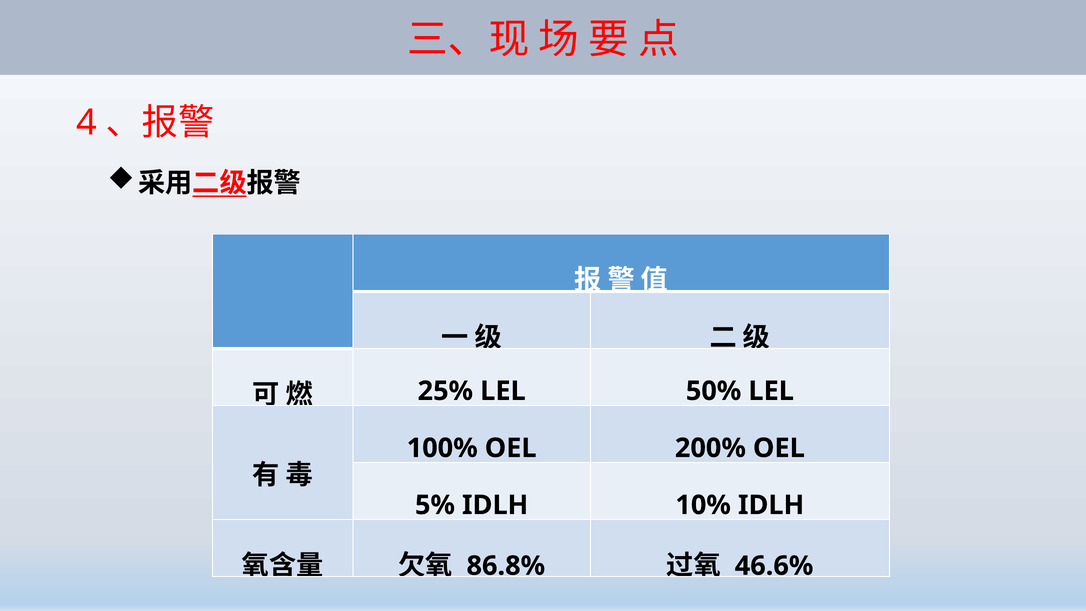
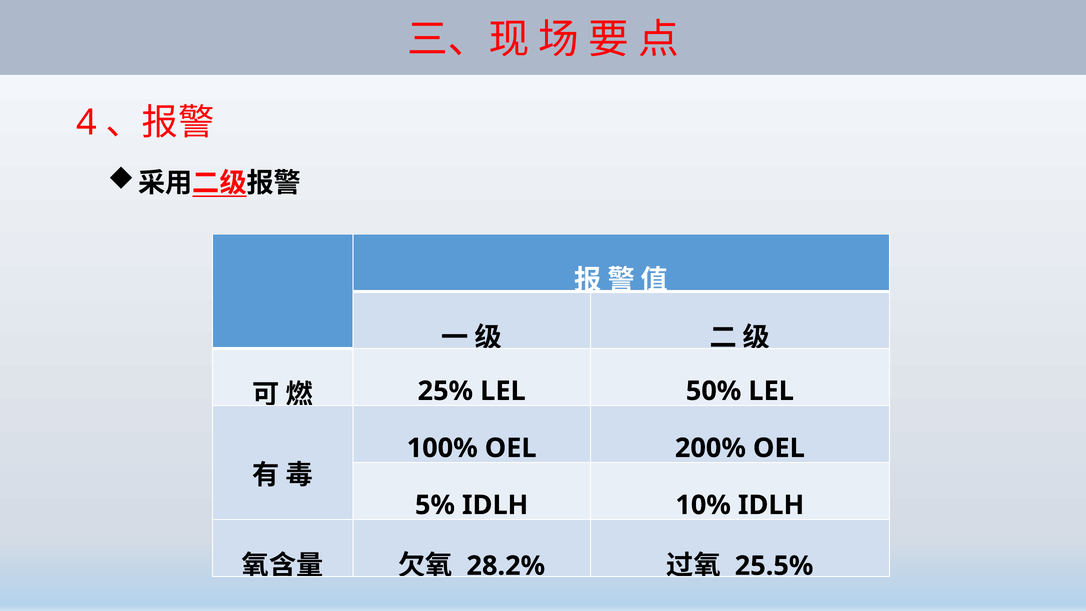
86.8%: 86.8% -> 28.2% (506, 566)
46.6%: 46.6% -> 25.5% (774, 566)
